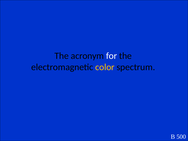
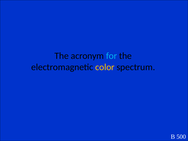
for colour: white -> light blue (112, 56)
